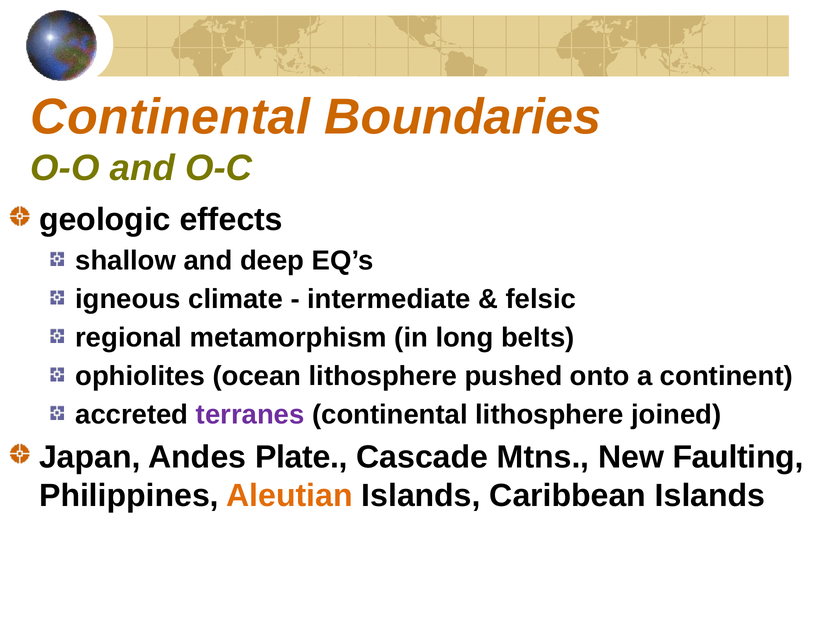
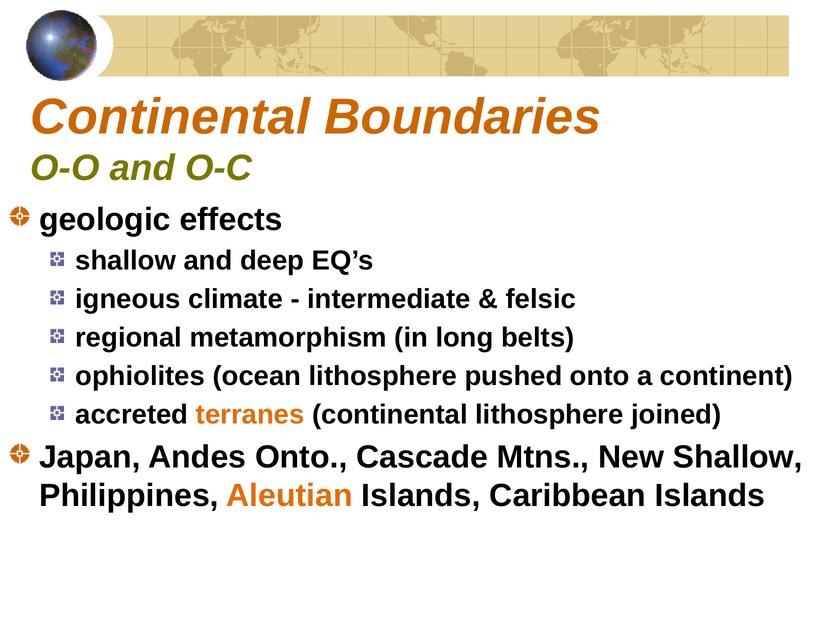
terranes colour: purple -> orange (250, 414)
Andes Plate: Plate -> Onto (301, 457)
New Faulting: Faulting -> Shallow (738, 457)
